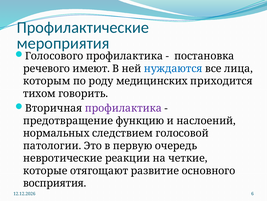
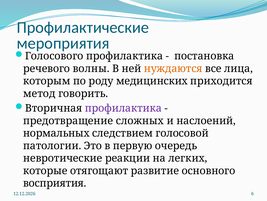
имеют: имеют -> волны (91, 68)
нуждаются colour: blue -> orange (173, 68)
тихом: тихом -> метод (39, 93)
функцию: функцию -> сложных (140, 120)
четкие: четкие -> легких (188, 158)
